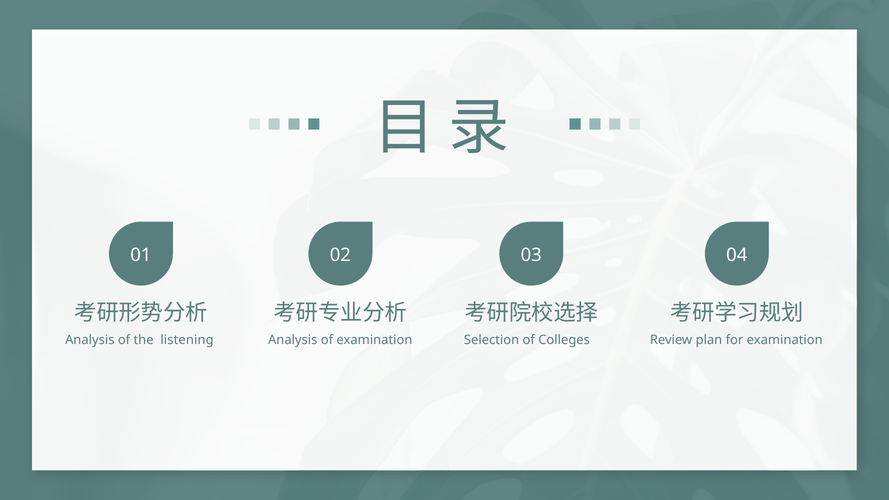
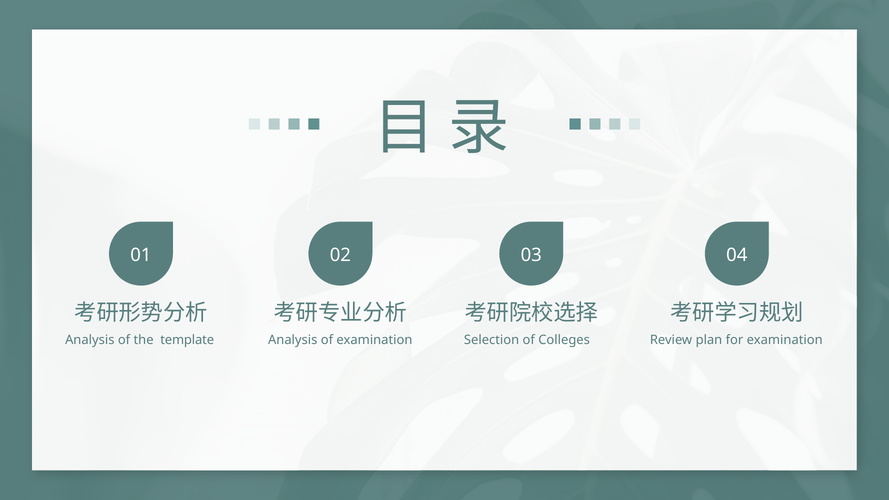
listening: listening -> template (187, 340)
